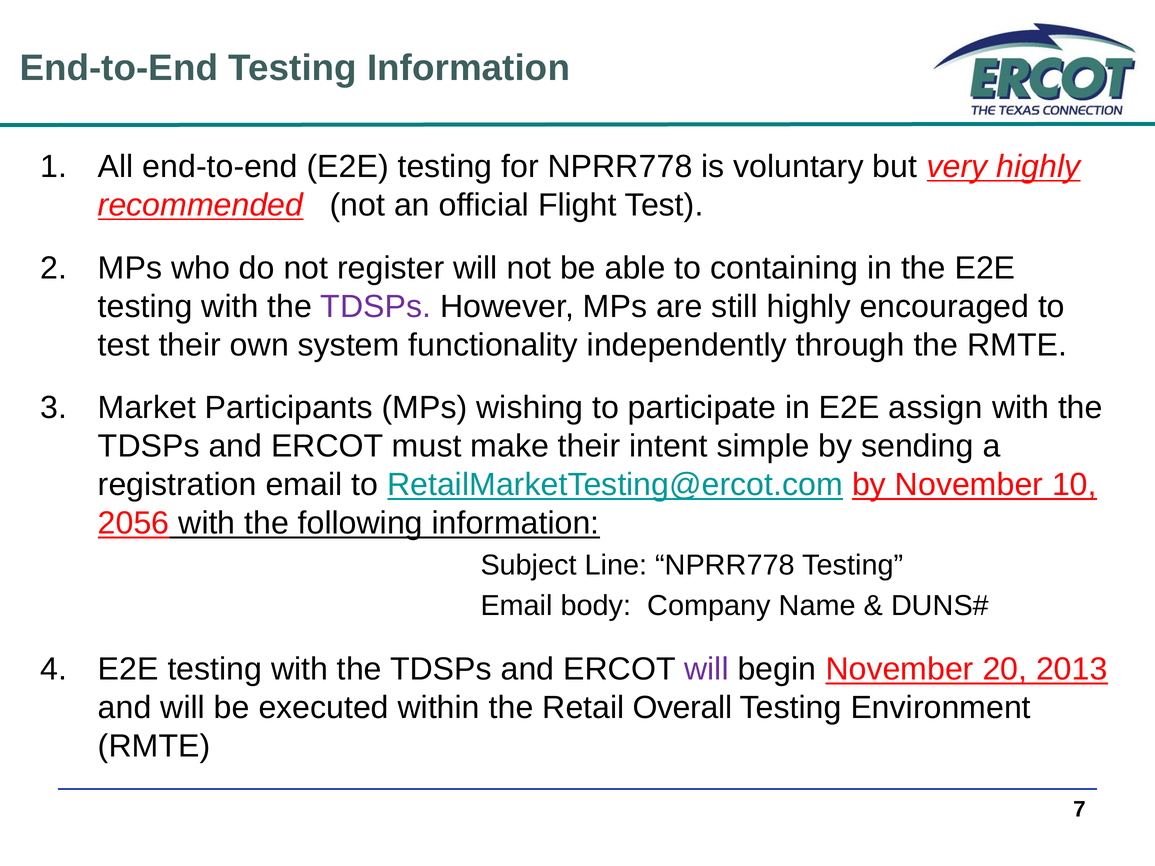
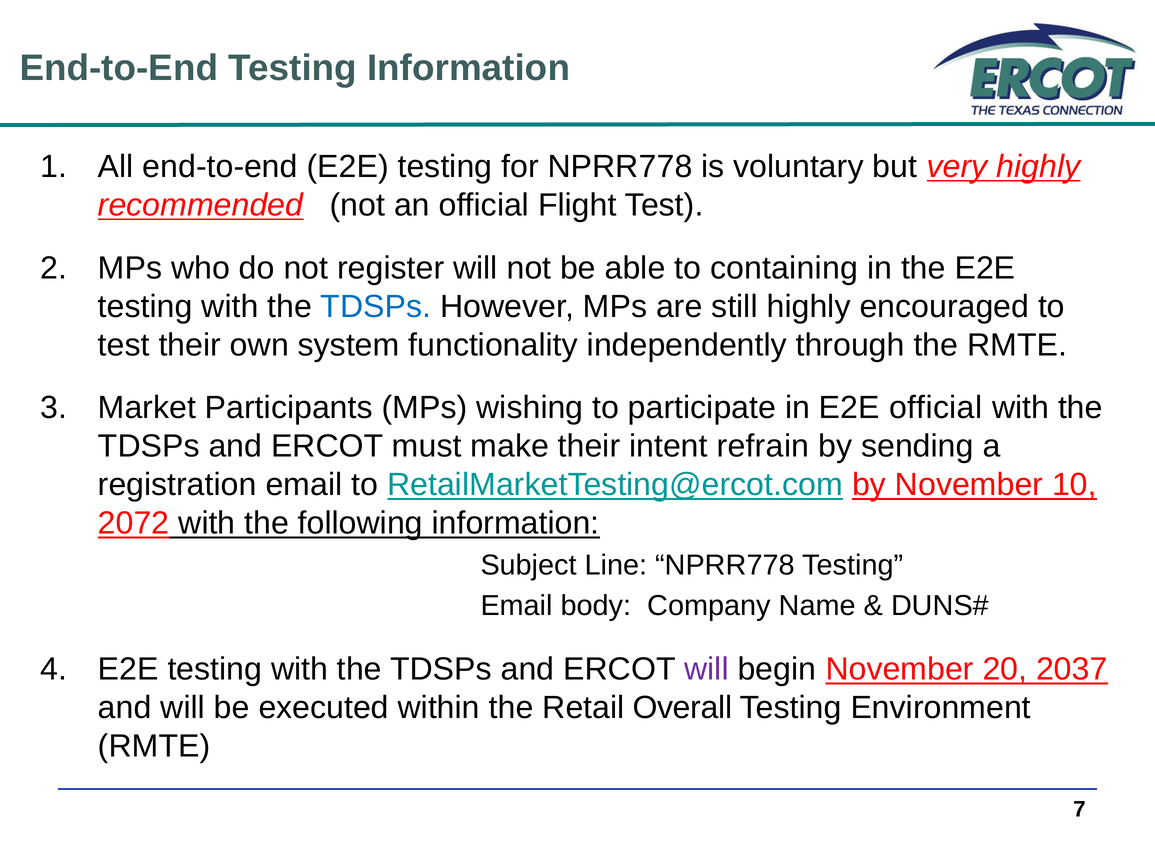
TDSPs colour: purple -> blue (376, 307)
E2E assign: assign -> official (936, 408)
simple: simple -> refrain (763, 446)
2056: 2056 -> 2072 (134, 523)
2013: 2013 -> 2037 (1072, 669)
